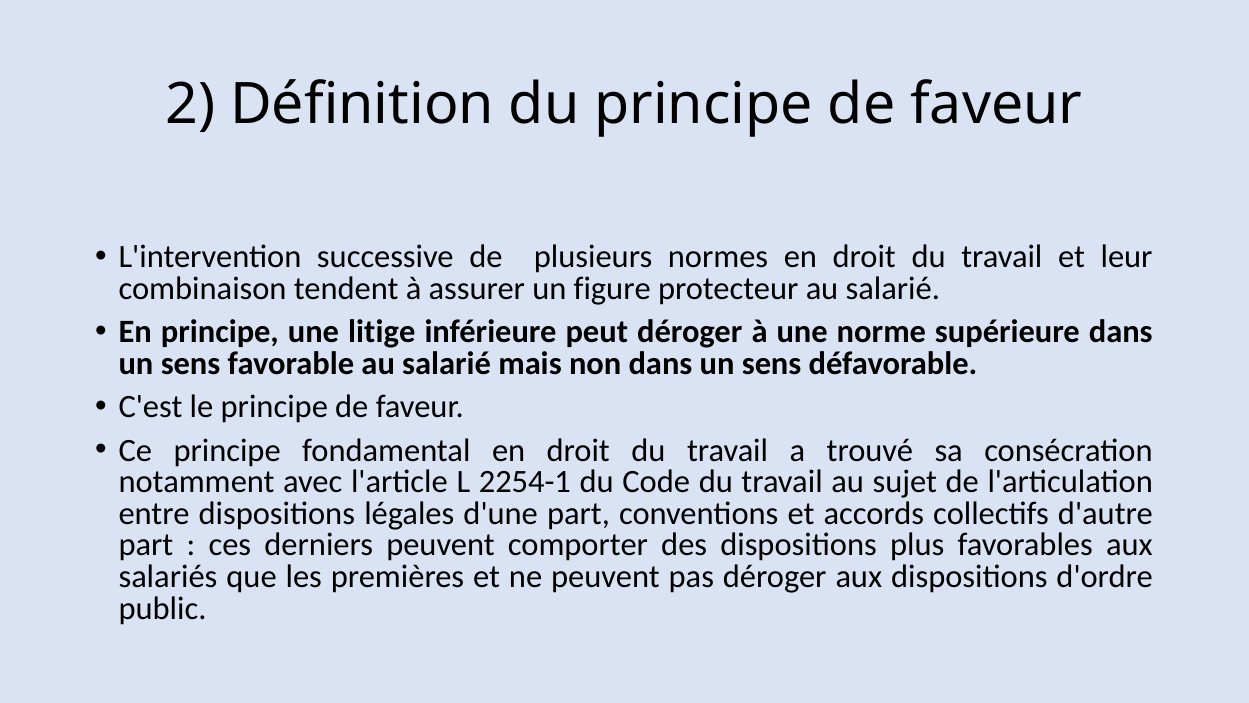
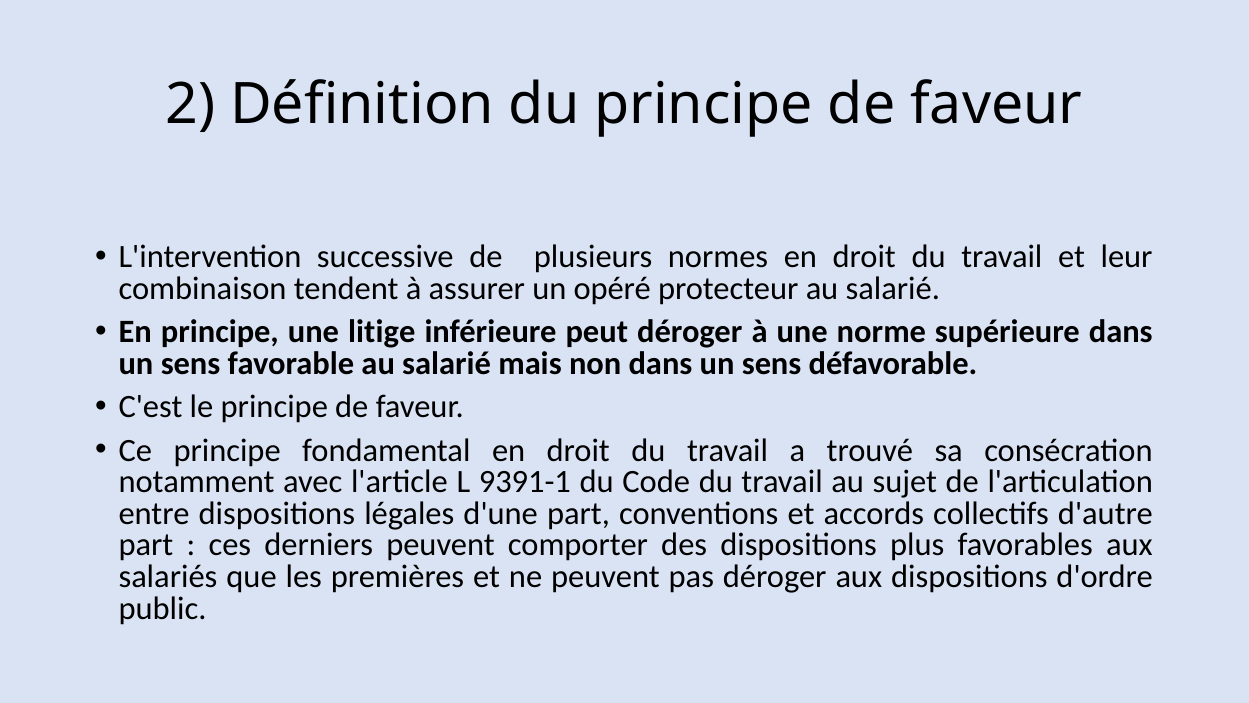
figure: figure -> opéré (612, 289)
2254-1: 2254-1 -> 9391-1 (525, 482)
